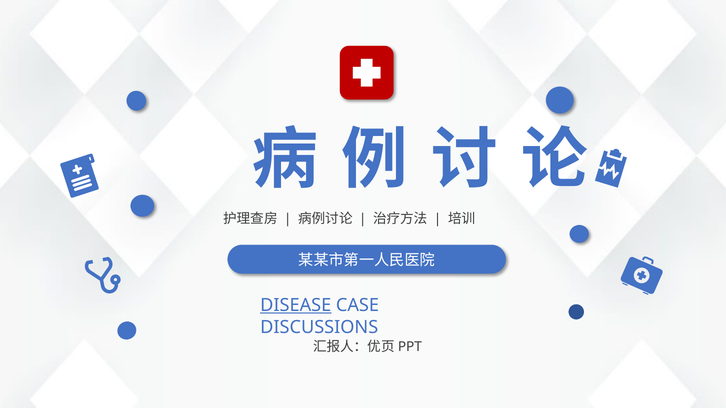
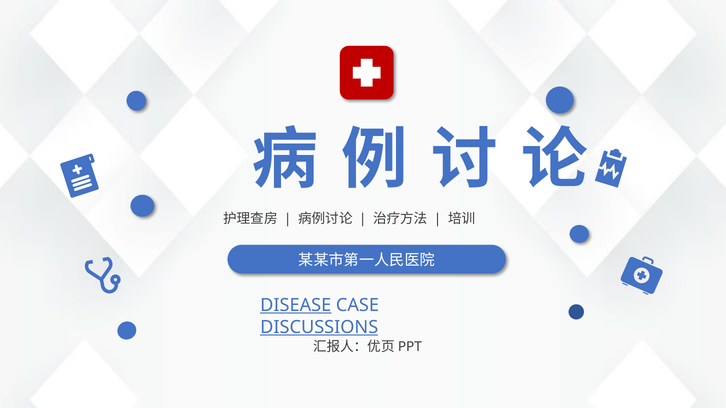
DISCUSSIONS underline: none -> present (319, 327)
